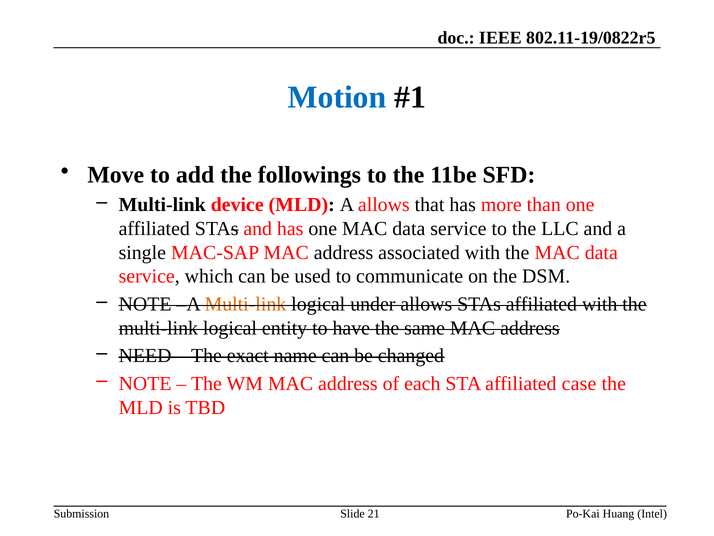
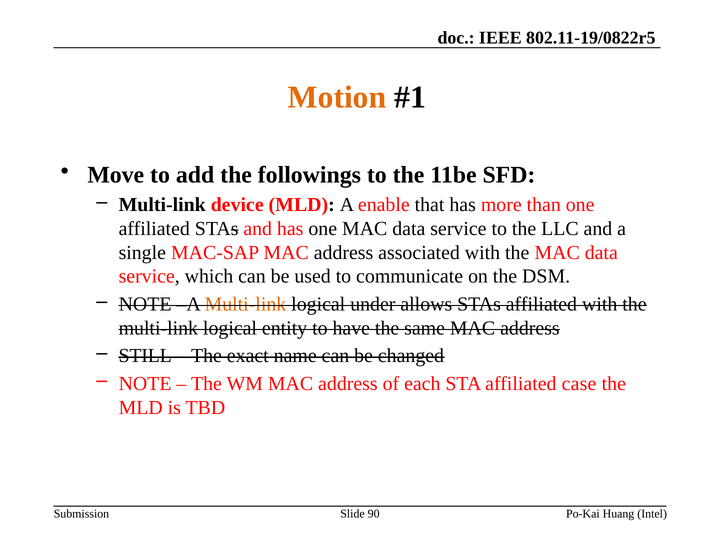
Motion colour: blue -> orange (337, 97)
A allows: allows -> enable (384, 205)
NEED: NEED -> STILL (145, 356)
21: 21 -> 90 (374, 514)
